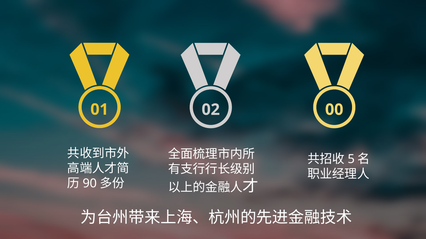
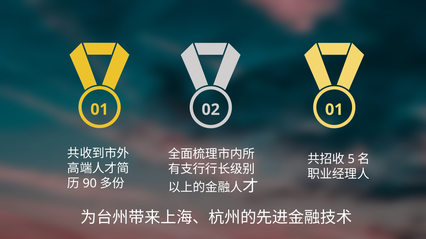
02 00: 00 -> 01 (334, 110)
